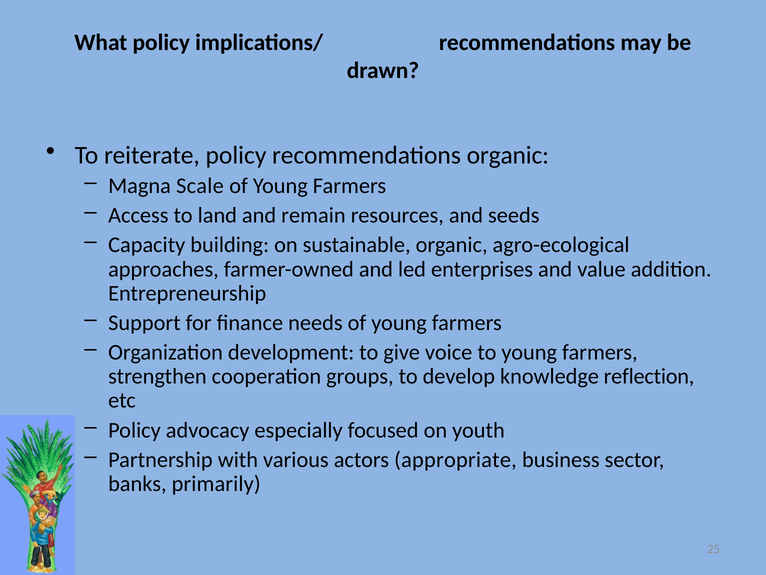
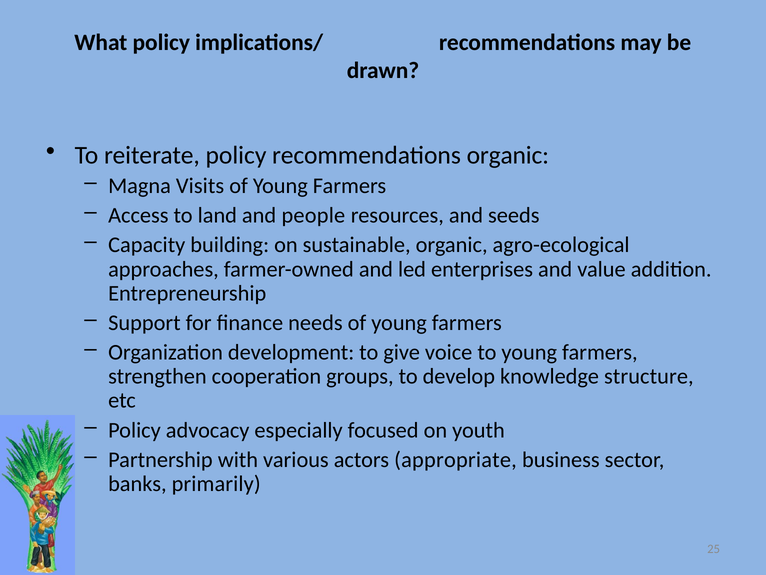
Scale: Scale -> Visits (200, 186)
remain: remain -> people (313, 215)
reflection: reflection -> structure (649, 376)
